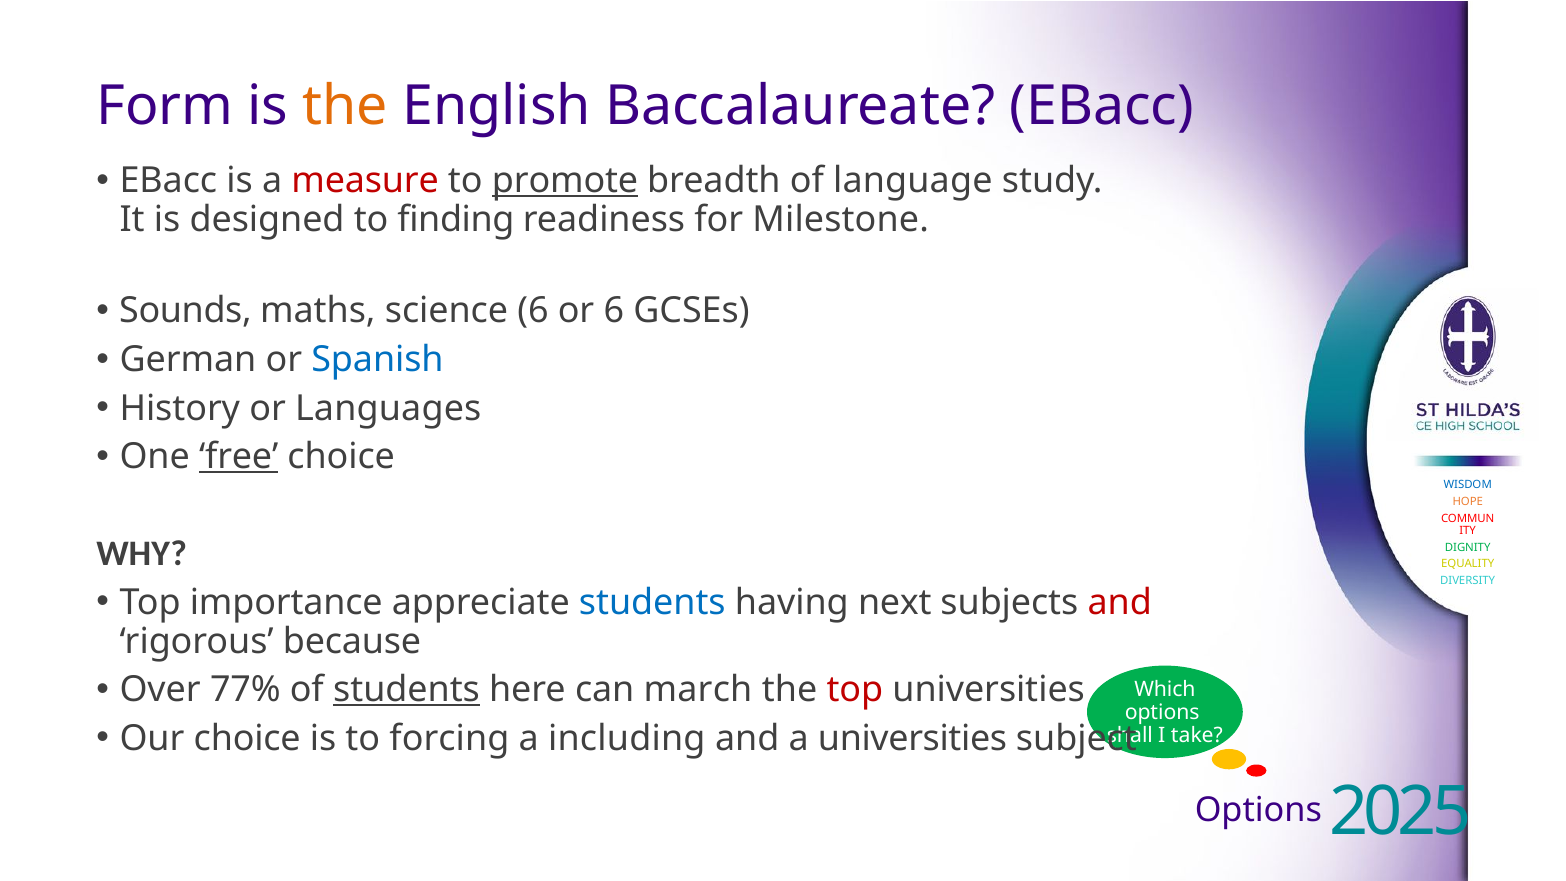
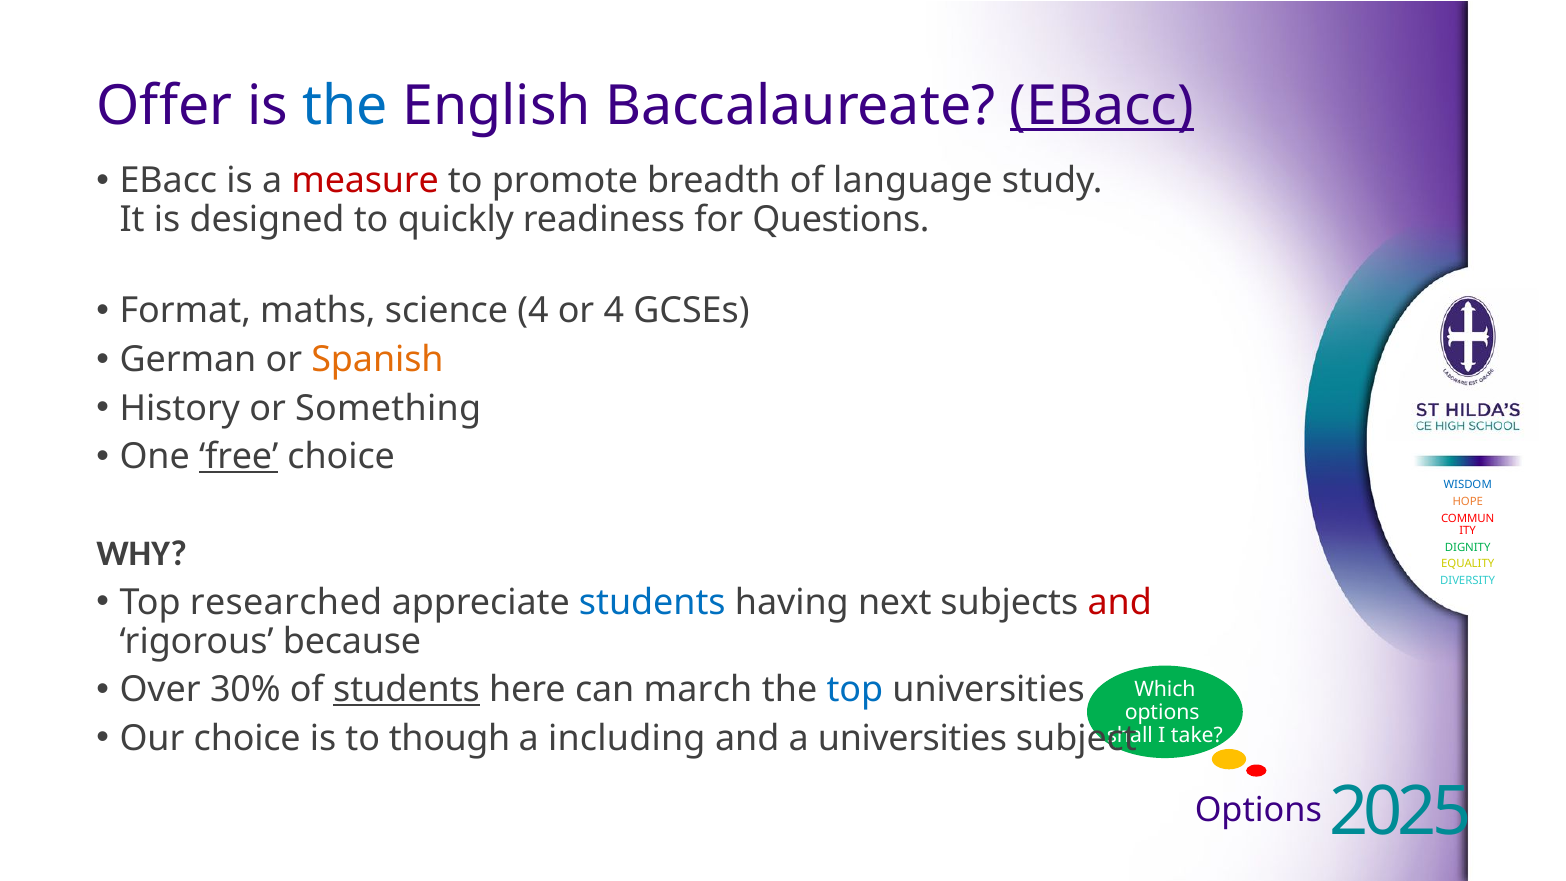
Form: Form -> Offer (165, 106)
the colour: orange -> blue (345, 106)
EBacc underline: none -> present (1102, 106)
promote underline: present -> none (565, 181)
finding: finding -> quickly (456, 219)
Milestone: Milestone -> Questions (841, 219)
Sounds: Sounds -> Format (185, 311)
science 6: 6 -> 4 (533, 311)
or 6: 6 -> 4 (614, 311)
Spanish colour: blue -> orange (378, 360)
Languages: Languages -> Something (388, 408)
importance: importance -> researched (286, 602)
77%: 77% -> 30% (245, 690)
top colour: red -> blue (855, 690)
forcing: forcing -> though (450, 738)
